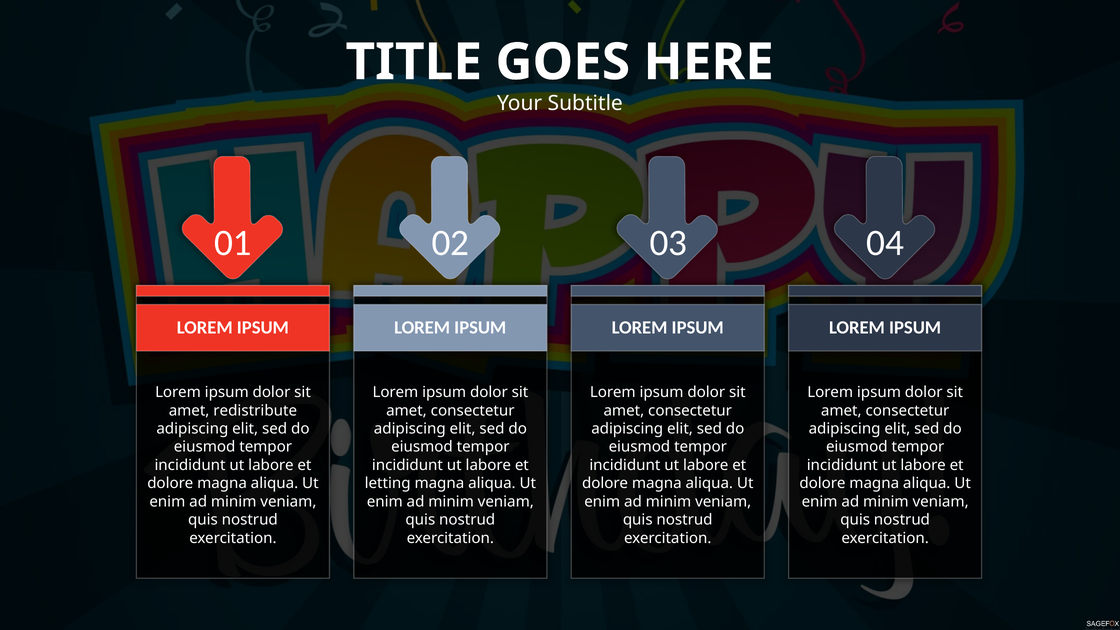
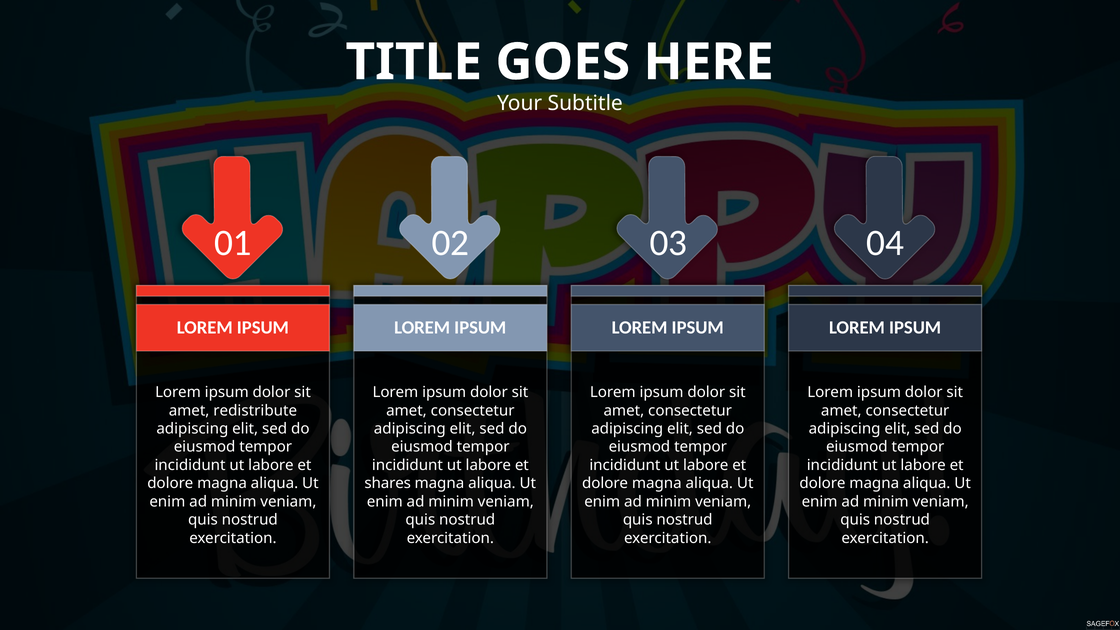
letting: letting -> shares (388, 483)
